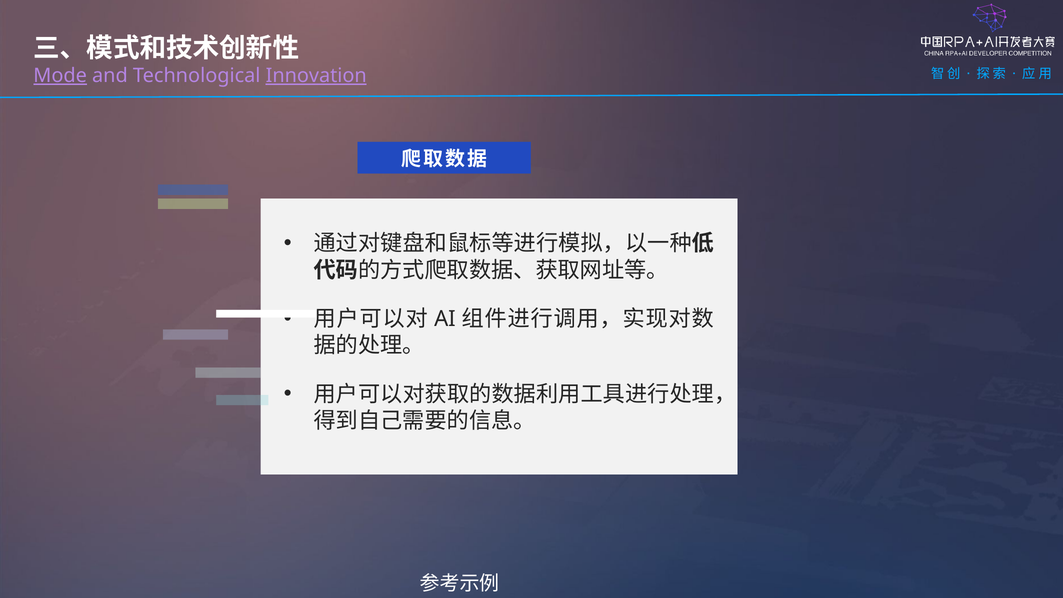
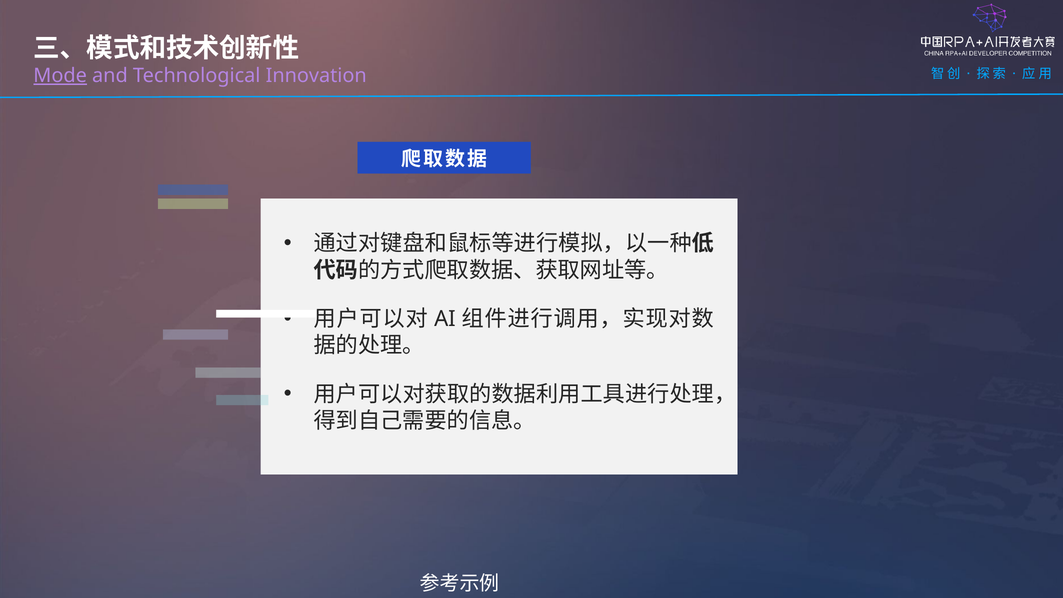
Innovation underline: present -> none (316, 76)
